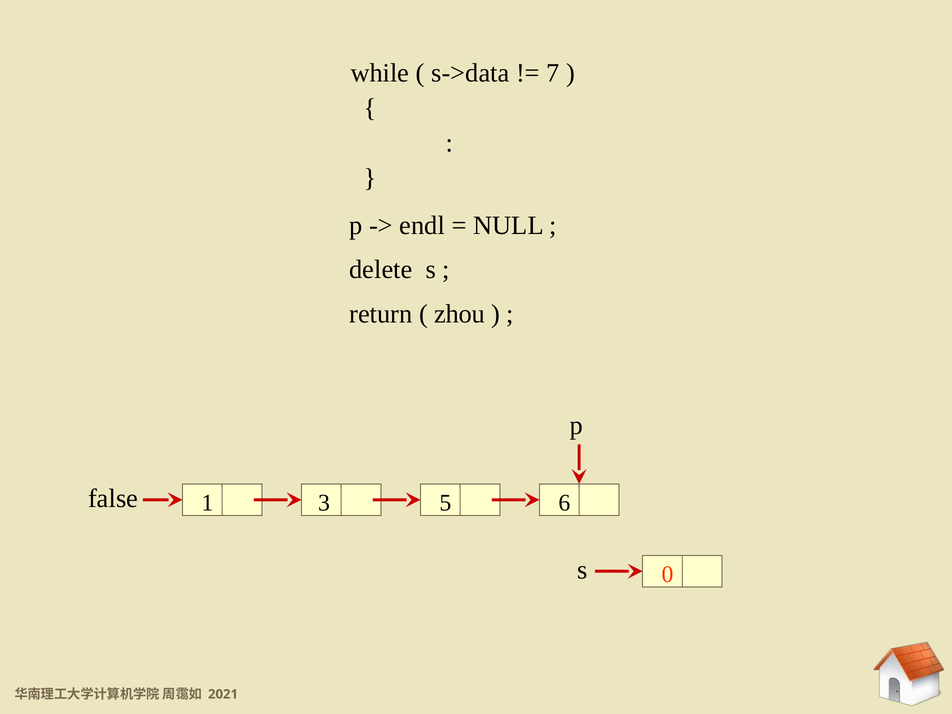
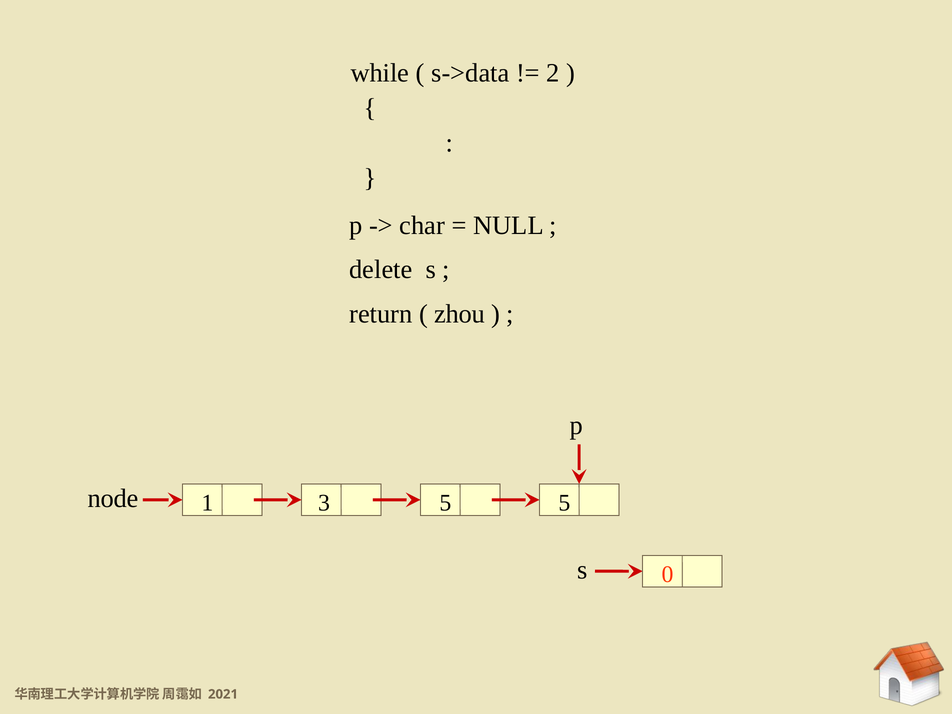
7: 7 -> 2 (553, 73)
endl: endl -> char (422, 225)
false: false -> node (113, 498)
5 6: 6 -> 5 (564, 503)
